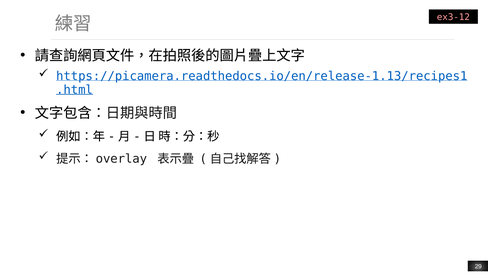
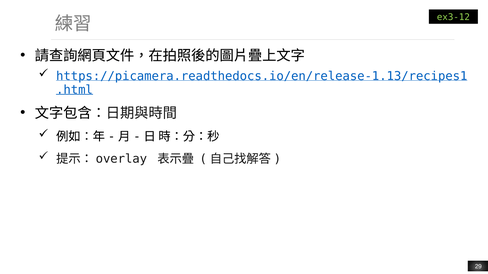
ex3-12 colour: pink -> light green (453, 17)
